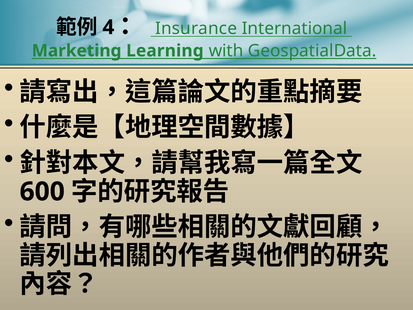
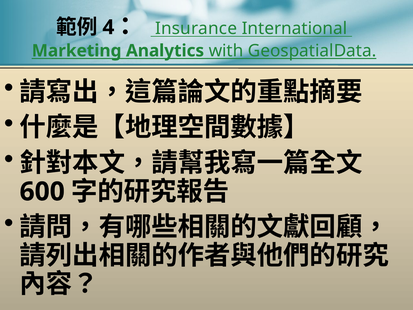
Learning: Learning -> Analytics (165, 51)
